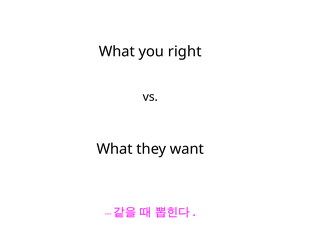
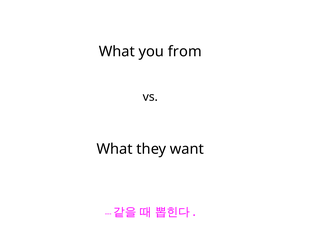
right: right -> from (185, 51)
